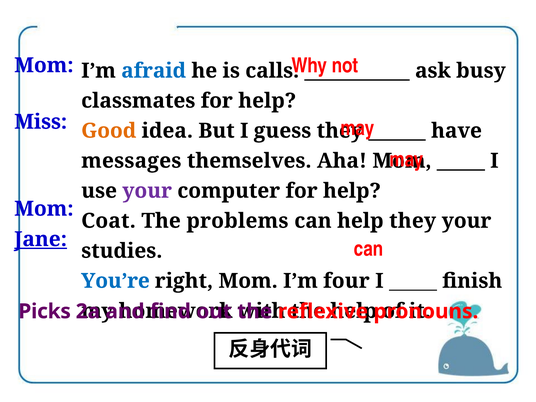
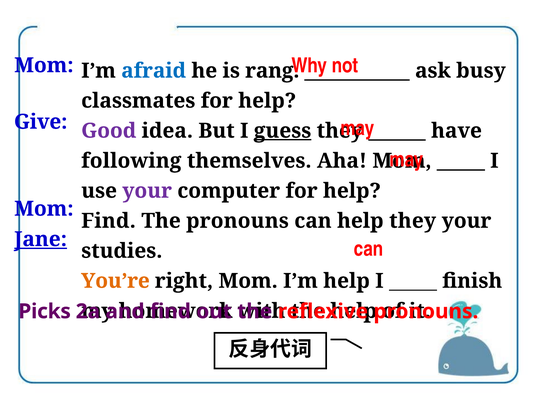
calls: calls -> rang (272, 71)
Miss: Miss -> Give (41, 122)
Good colour: orange -> purple (109, 131)
guess underline: none -> present (283, 131)
messages: messages -> following (131, 161)
Coat: Coat -> Find (109, 221)
The problems: problems -> pronouns (237, 221)
You’re colour: blue -> orange (115, 281)
I’m four: four -> help (347, 281)
